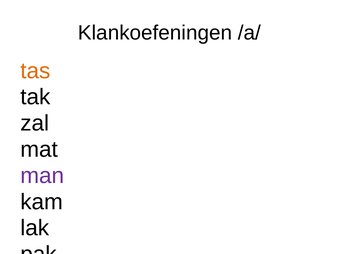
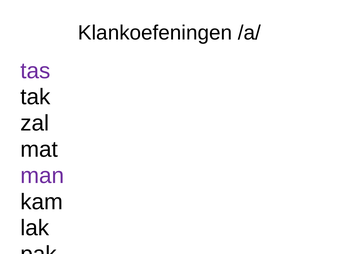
tas colour: orange -> purple (35, 71)
